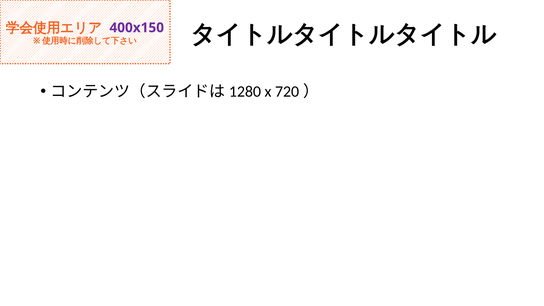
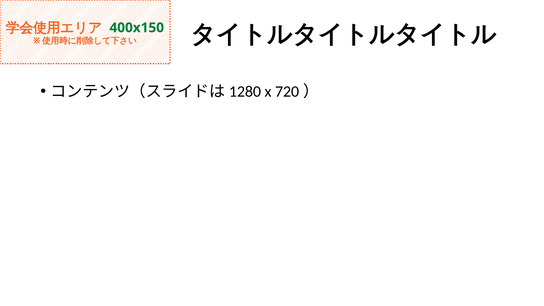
400x150 colour: purple -> green (137, 28)
